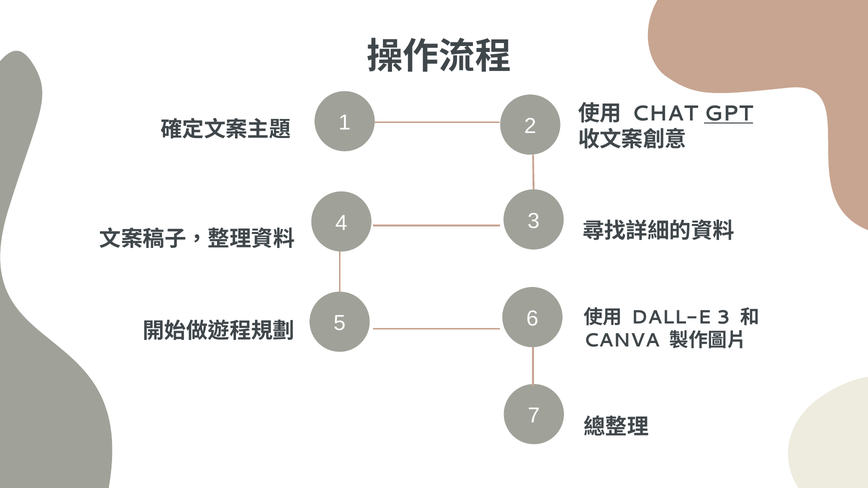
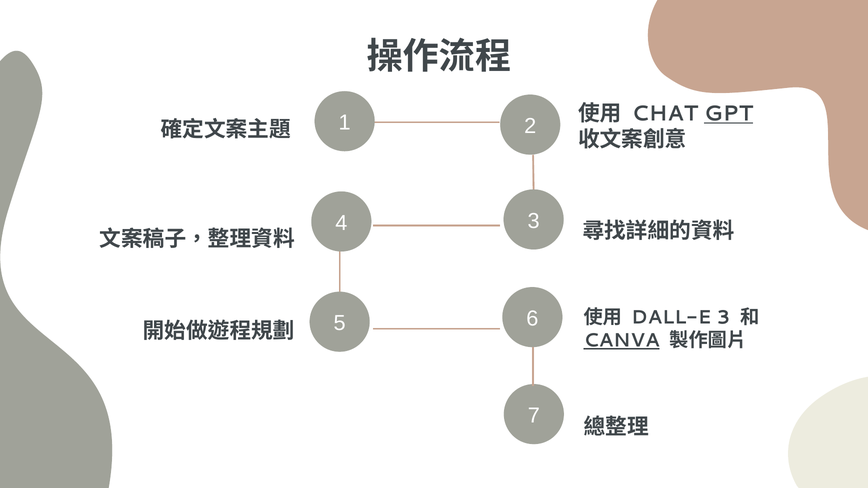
CANVA underline: none -> present (622, 341)
